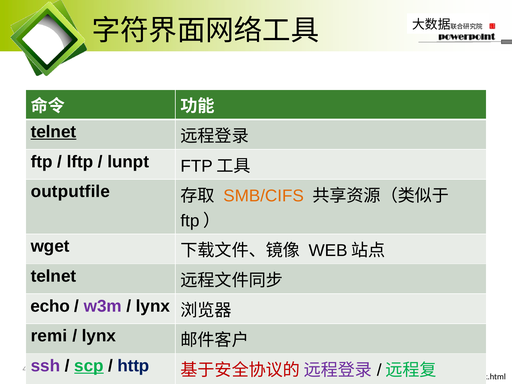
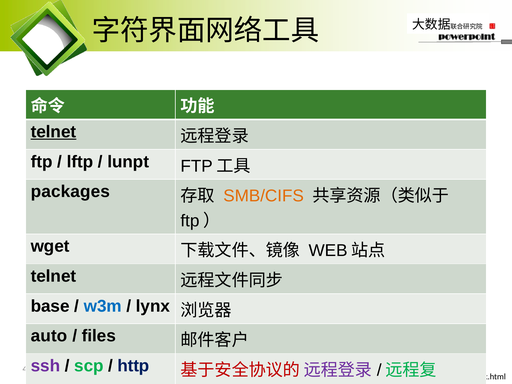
outputfile: outputfile -> packages (70, 192)
echo: echo -> base (50, 306)
w3m colour: purple -> blue (103, 306)
remi: remi -> auto (49, 336)
lynx: lynx -> files (99, 336)
scp underline: present -> none (89, 366)
